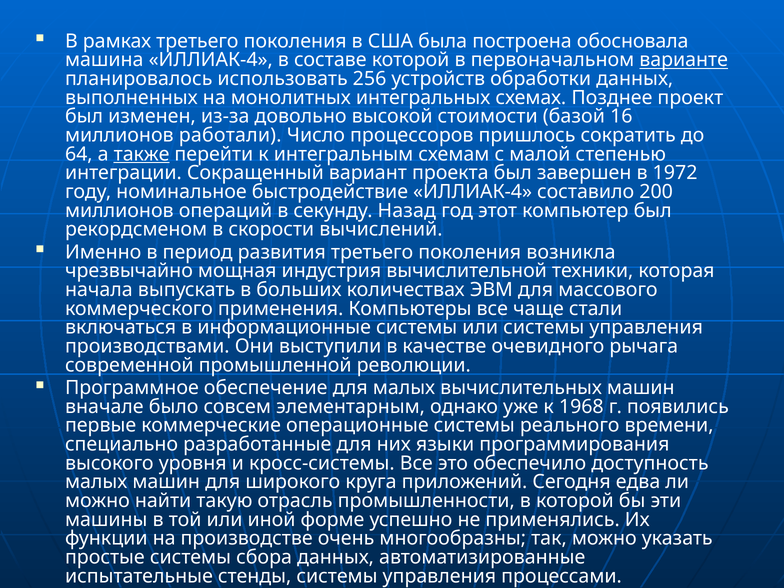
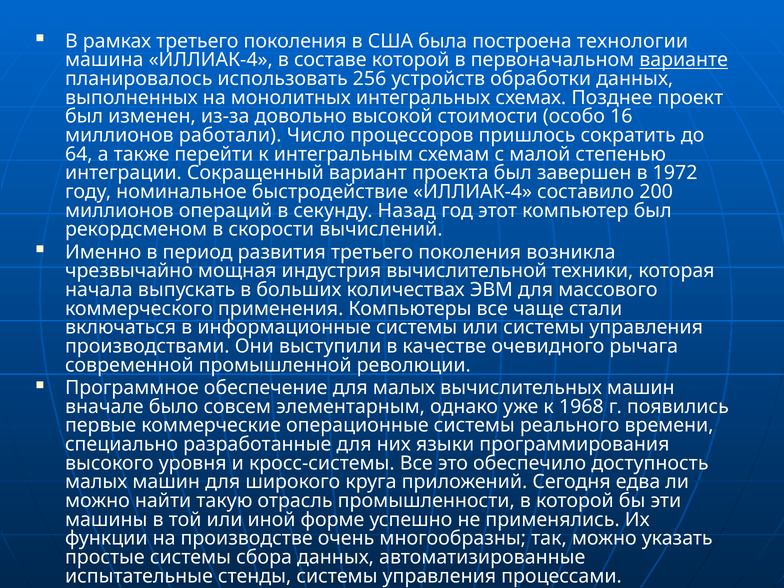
обосновала: обосновала -> технологии (633, 41)
базой: базой -> особо (574, 116)
также underline: present -> none (142, 154)
